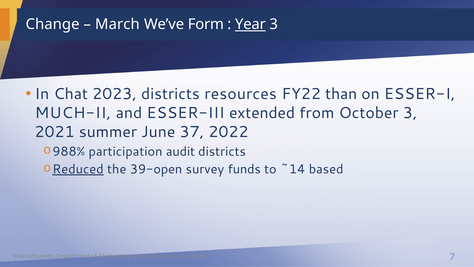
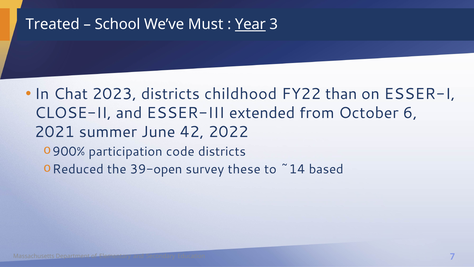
Change: Change -> Treated (53, 24)
March: March -> School (118, 24)
Form: Form -> Must (206, 24)
resources: resources -> childhood (241, 94)
MUCH-II: MUCH-II -> CLOSE-II (73, 113)
October 3: 3 -> 6 (410, 113)
37: 37 -> 42 (192, 132)
988%: 988% -> 900% (69, 151)
audit: audit -> code (180, 151)
Reduced underline: present -> none (78, 169)
funds: funds -> these (244, 169)
